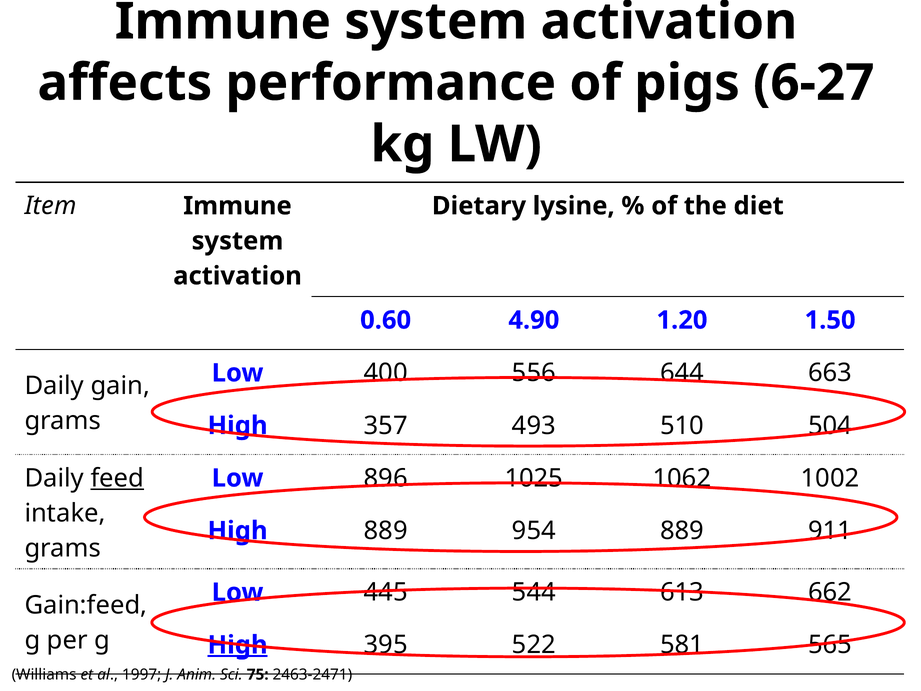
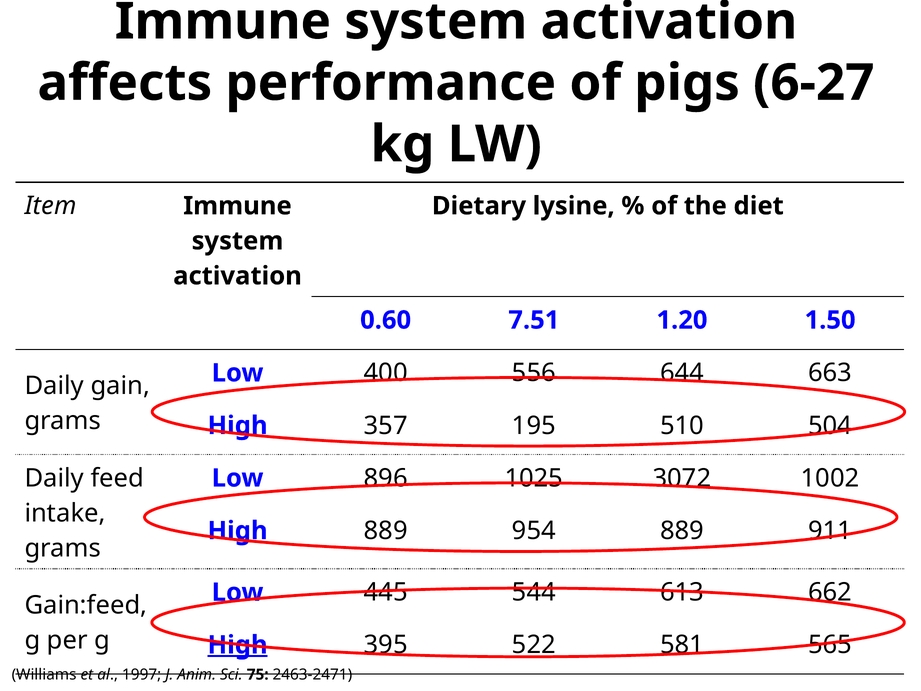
4.90: 4.90 -> 7.51 (534, 320)
493: 493 -> 195 (534, 425)
feed underline: present -> none (117, 478)
1062: 1062 -> 3072 (682, 478)
